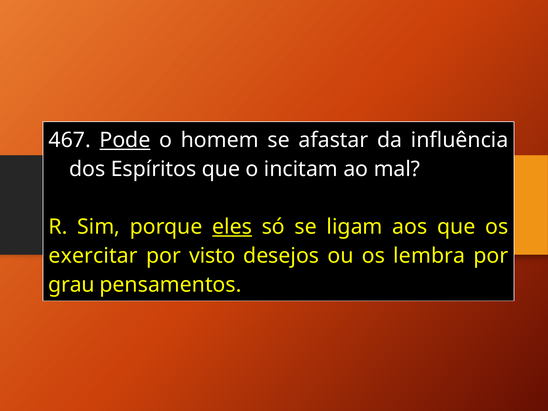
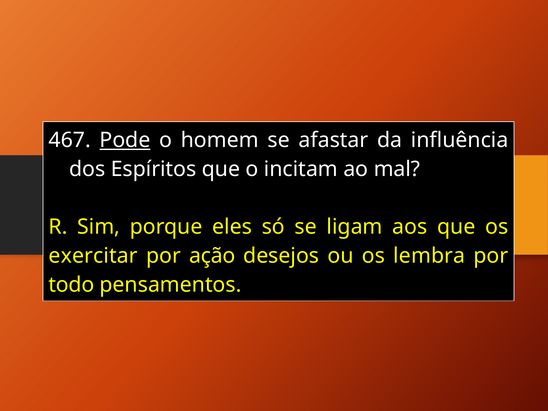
eles underline: present -> none (232, 227)
visto: visto -> ação (212, 256)
grau: grau -> todo (71, 285)
